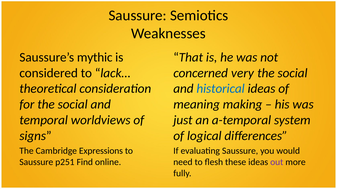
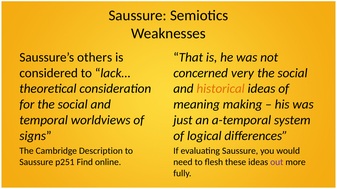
mythic: mythic -> others (95, 57)
historical colour: blue -> orange (221, 89)
Expressions: Expressions -> Description (101, 151)
